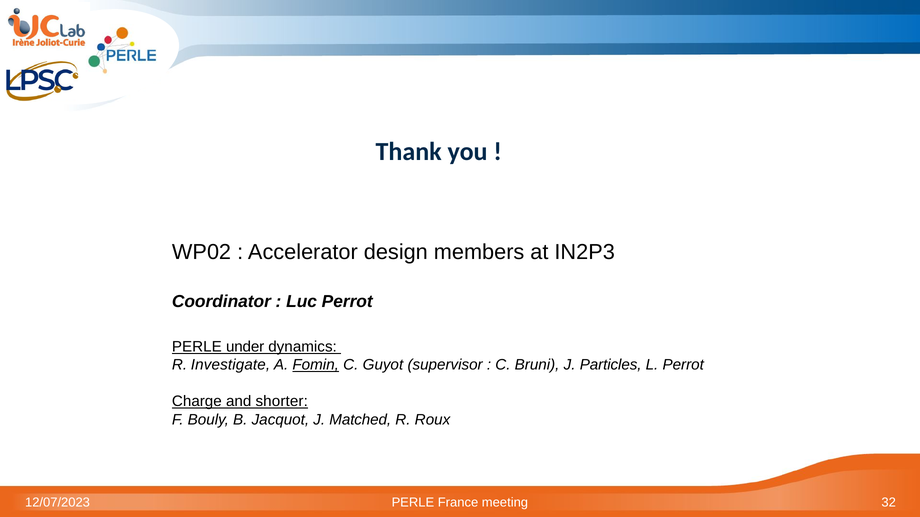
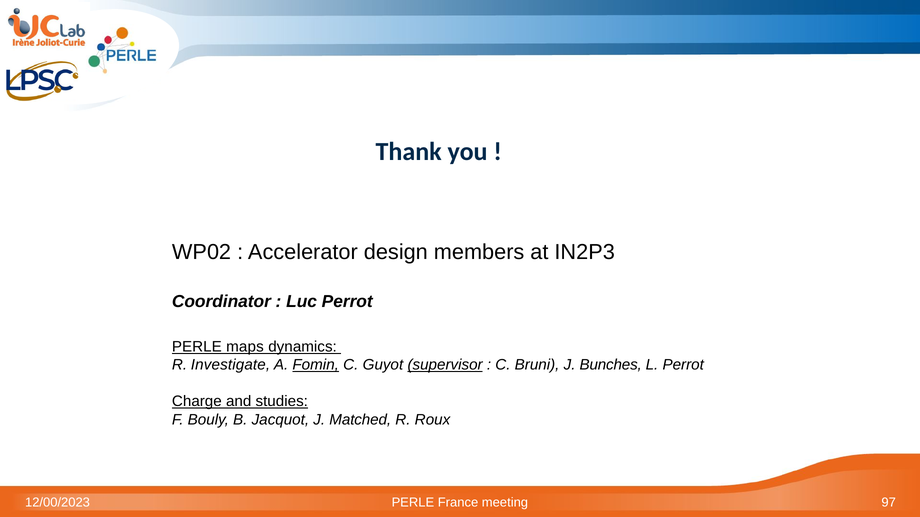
under: under -> maps (245, 347)
supervisor underline: none -> present (445, 365)
Particles: Particles -> Bunches (611, 365)
shorter: shorter -> studies (282, 402)
12/07/2023: 12/07/2023 -> 12/00/2023 (58, 503)
32: 32 -> 97 (889, 503)
